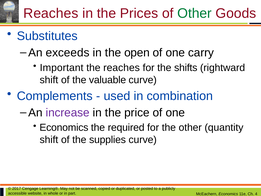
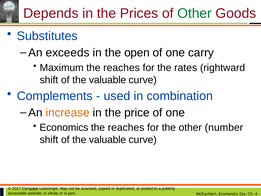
Reaches: Reaches -> Depends (51, 13)
Important: Important -> Maximum (62, 68)
shifts: shifts -> rates (186, 68)
increase colour: purple -> orange (68, 112)
required: required -> reaches (126, 127)
quantity: quantity -> number (224, 127)
supplies: supplies -> valuable (108, 140)
